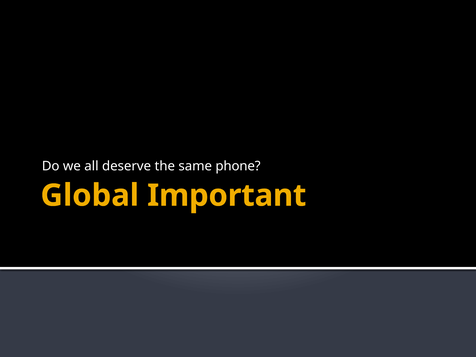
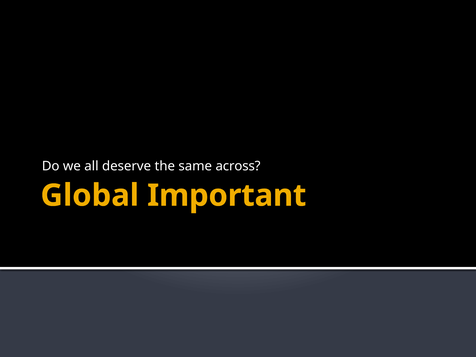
phone: phone -> across (238, 166)
